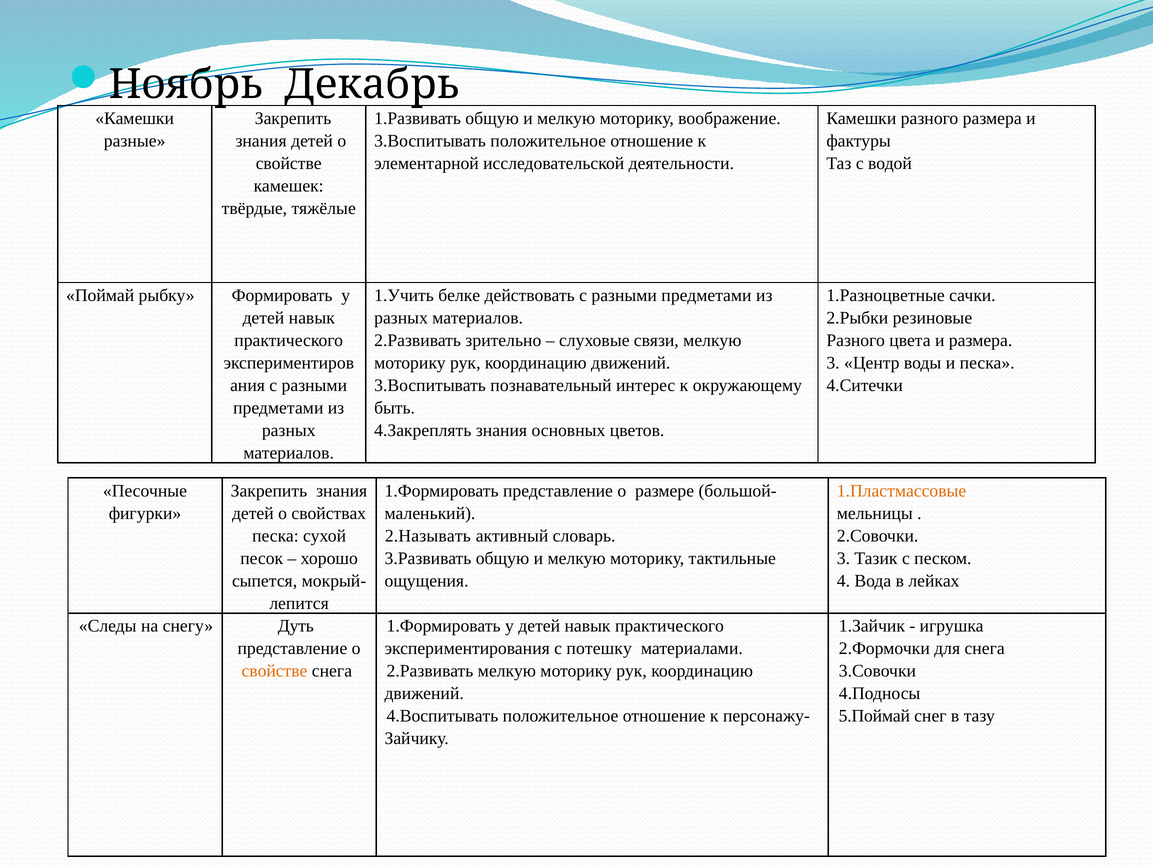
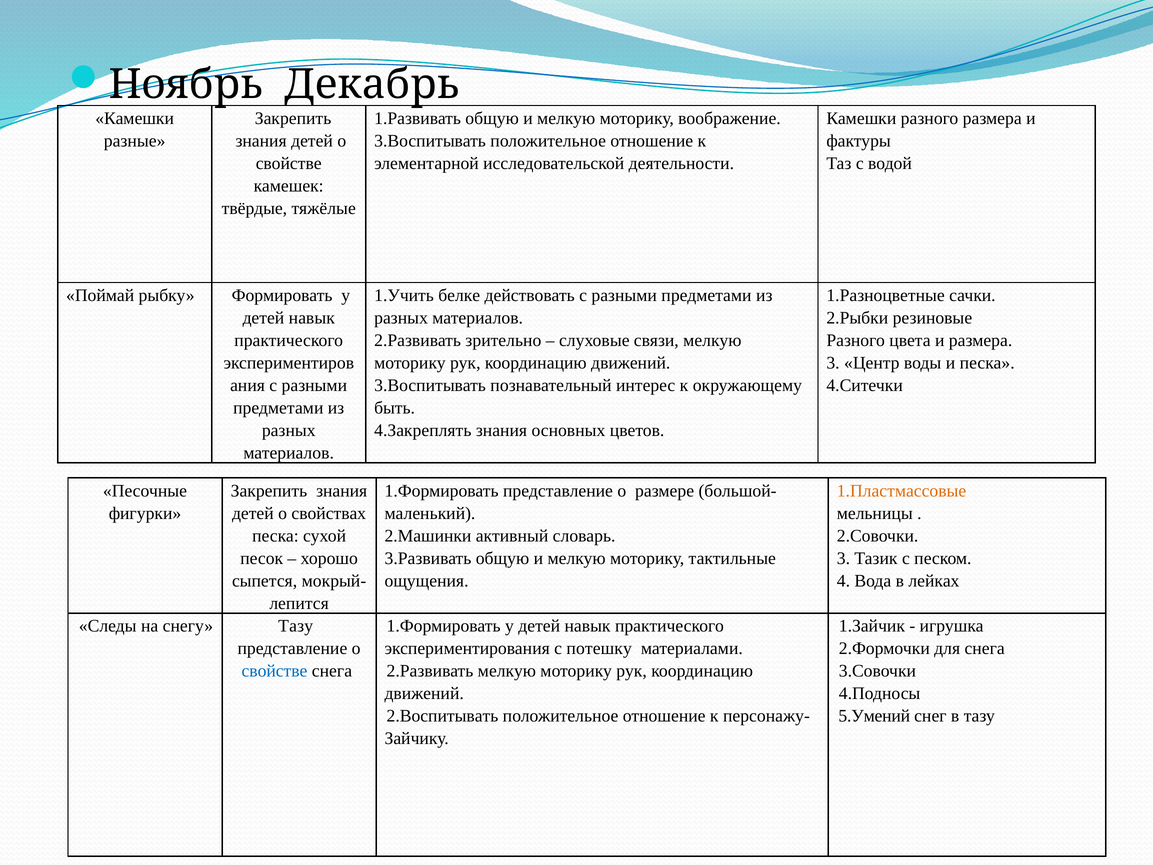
2.Называть: 2.Называть -> 2.Машинки (428, 536)
снегу Дуть: Дуть -> Тазу (296, 626)
свойстве colour: orange -> blue (274, 671)
4.Воспитывать: 4.Воспитывать -> 2.Воспитывать (442, 716)
5.Поймай: 5.Поймай -> 5.Умений (874, 716)
